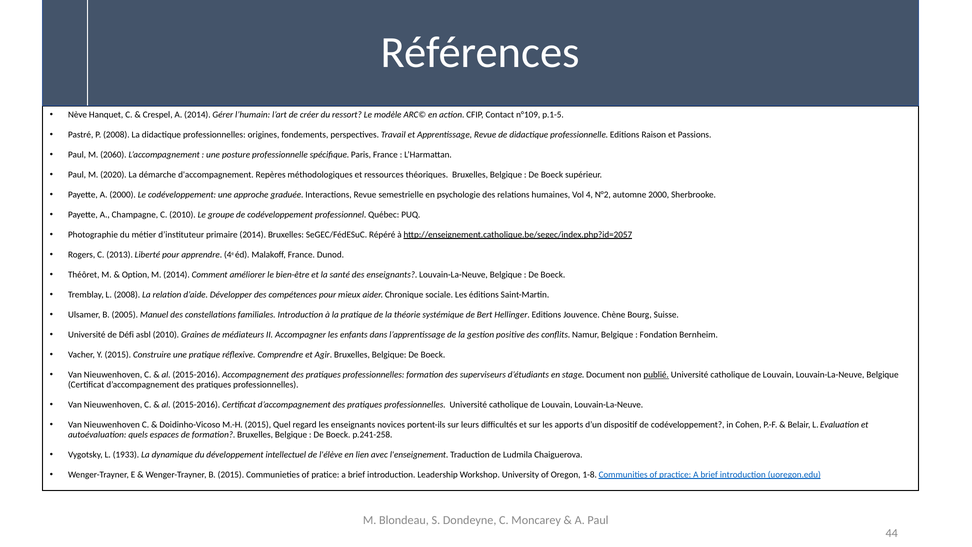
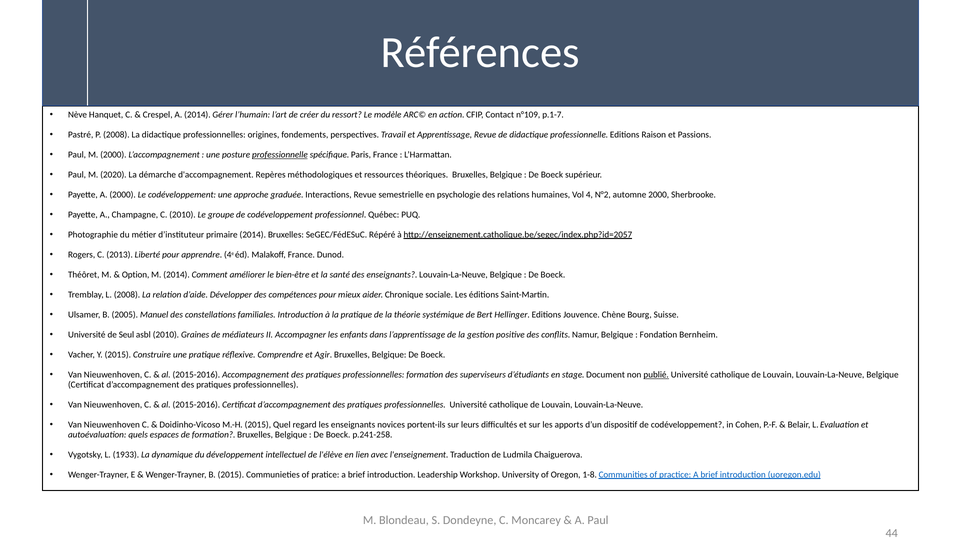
p.1-5: p.1-5 -> p.1-7 (553, 115)
M 2060: 2060 -> 2000 (113, 155)
professionnelle underline: none -> present (280, 155)
Défi: Défi -> Seul (126, 335)
